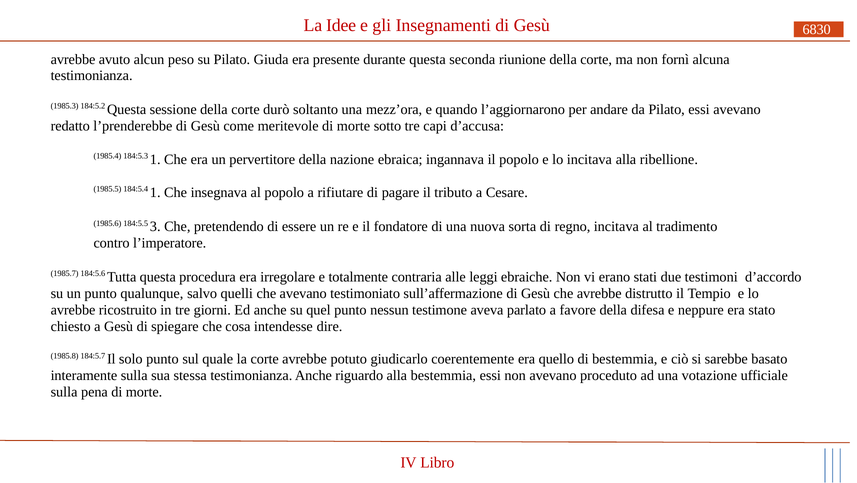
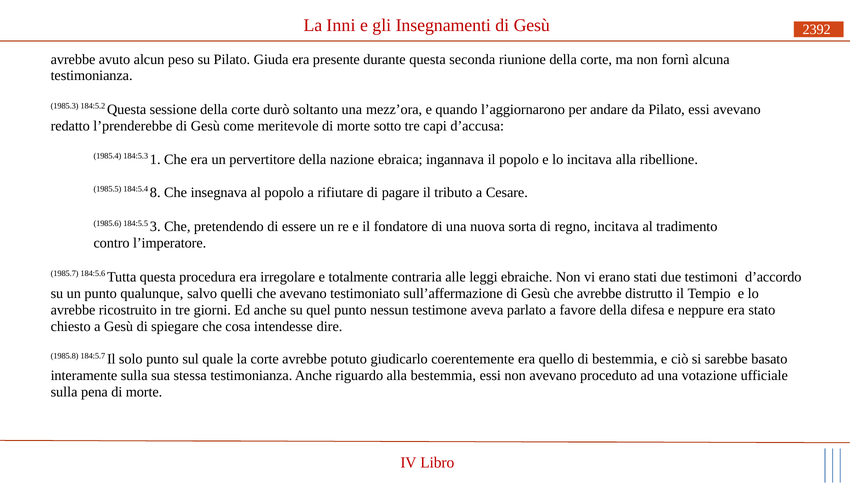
Idee: Idee -> Inni (341, 25)
6830: 6830 -> 2392 (817, 30)
184:5.4 1: 1 -> 8 (155, 192)
